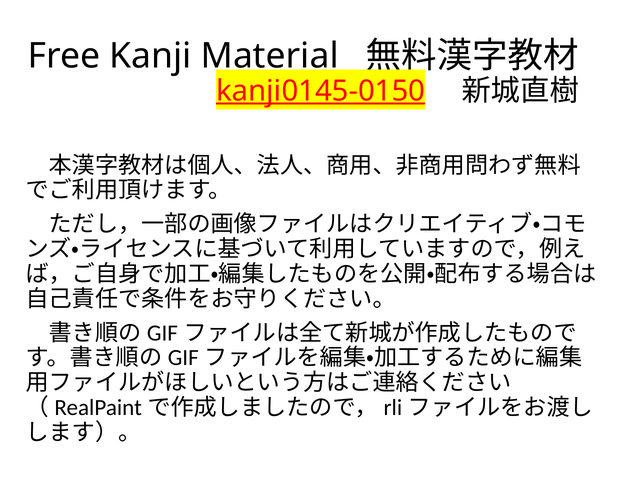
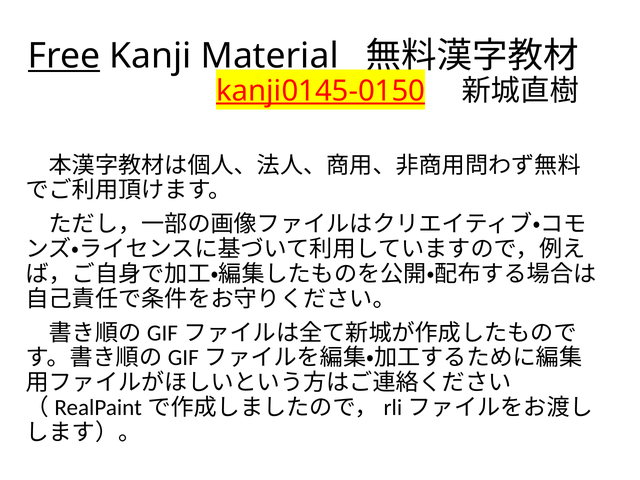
Free underline: none -> present (64, 56)
